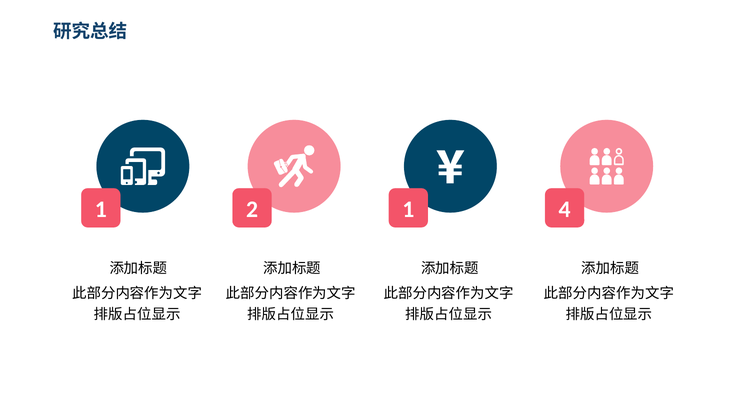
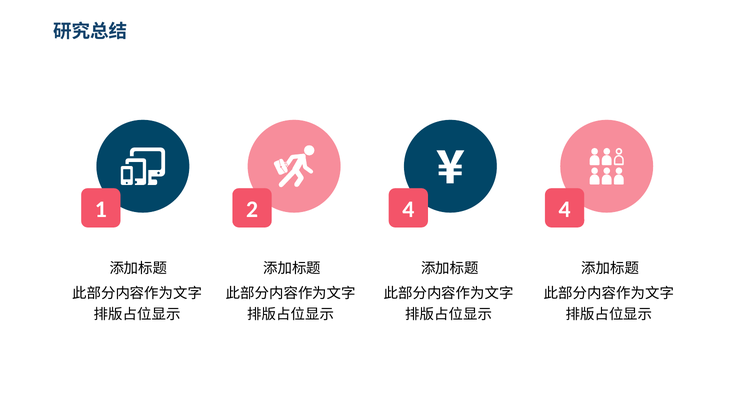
2 1: 1 -> 4 (408, 210)
